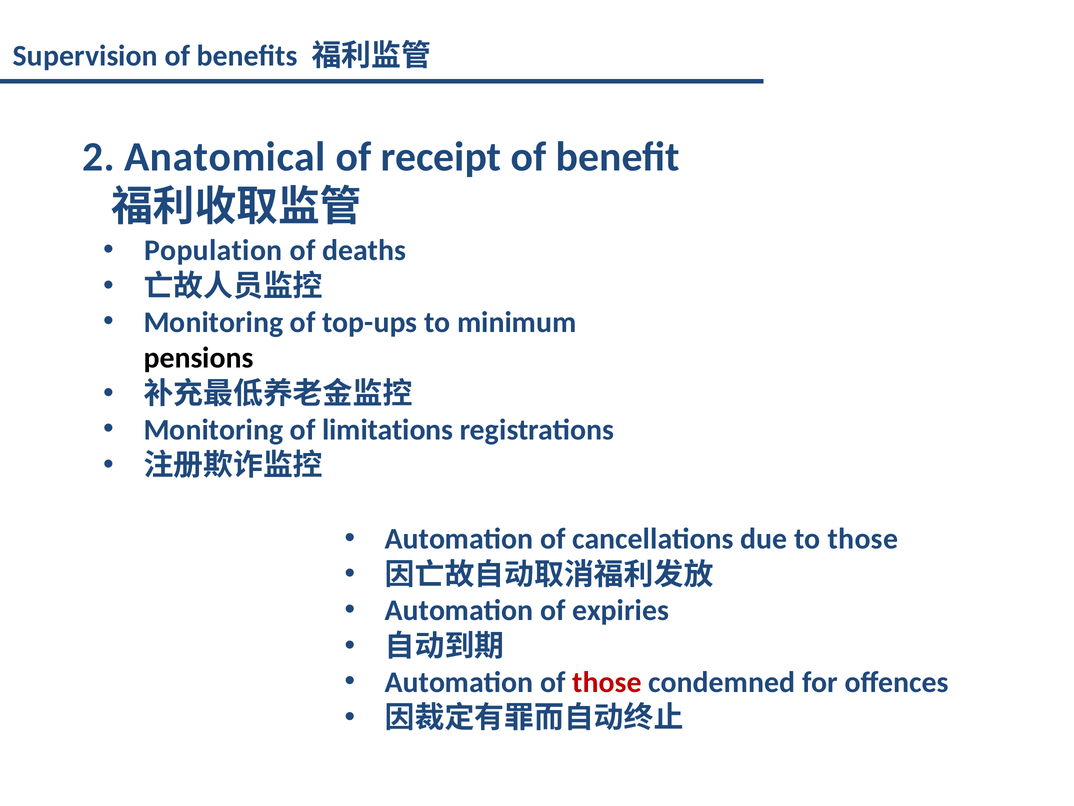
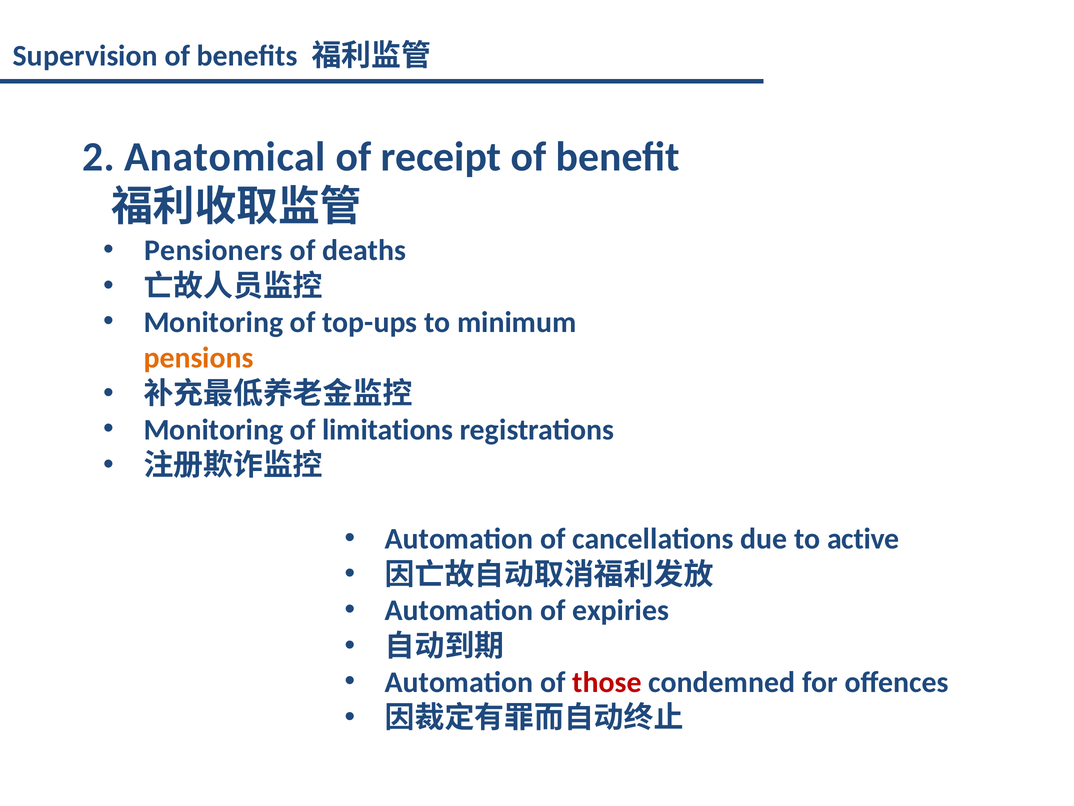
Population: Population -> Pensioners (213, 250)
pensions colour: black -> orange (199, 358)
to those: those -> active (863, 539)
